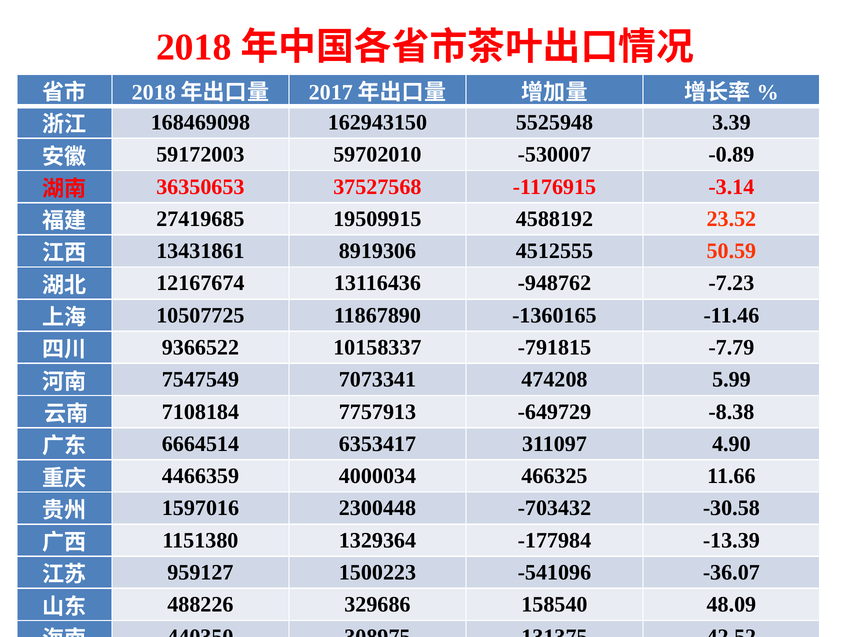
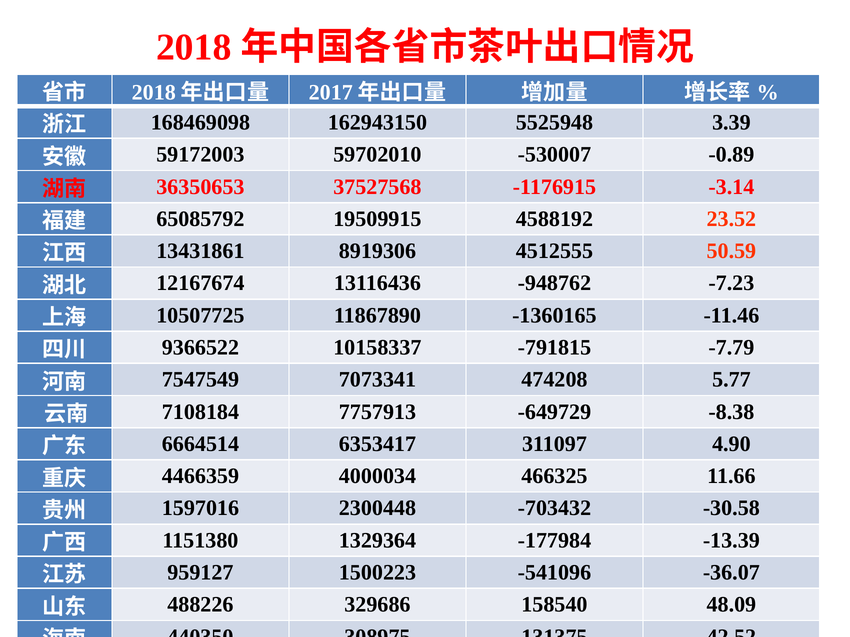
27419685: 27419685 -> 65085792 (200, 219)
5.99: 5.99 -> 5.77 (731, 380)
